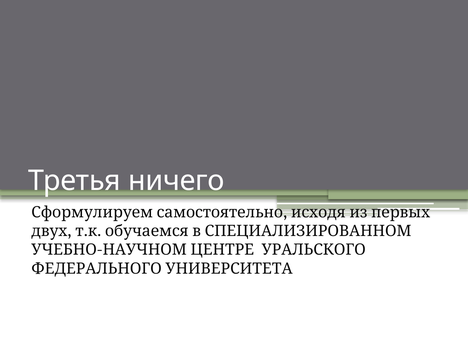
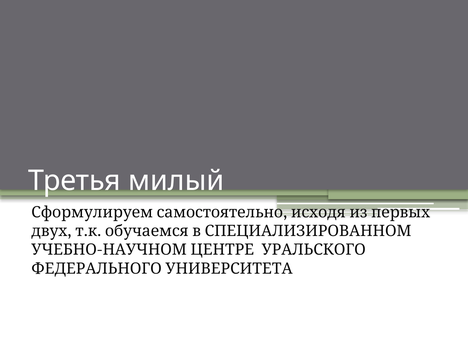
ничего: ничего -> милый (176, 181)
